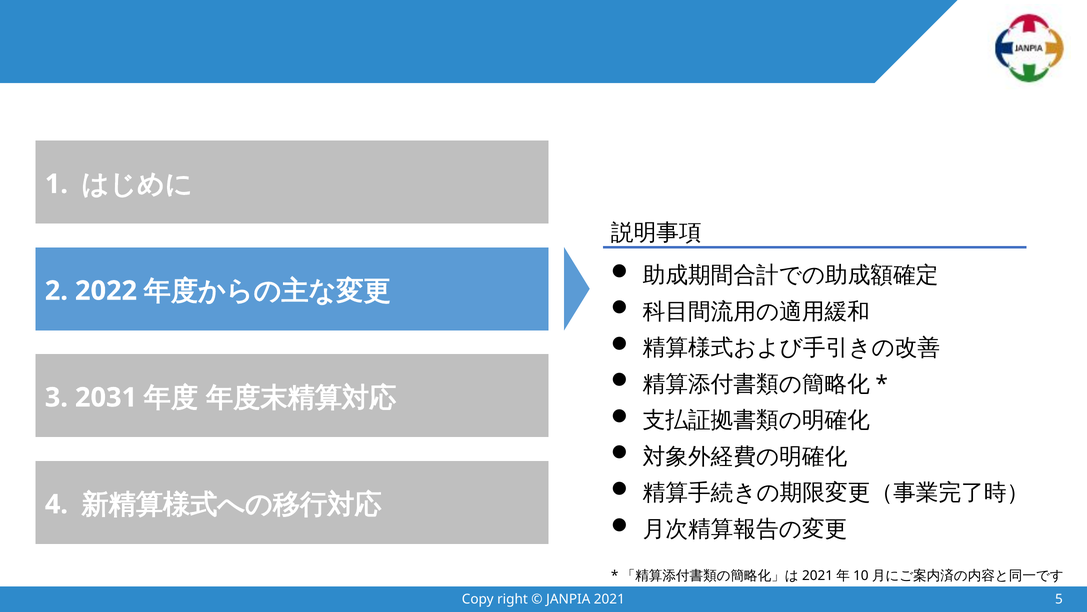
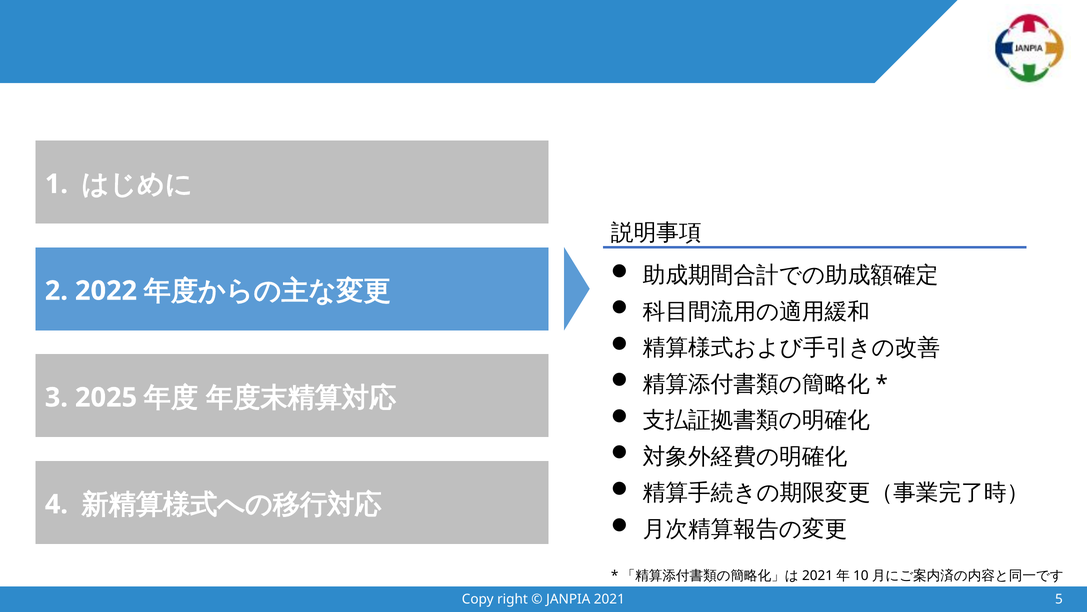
2031: 2031 -> 2025 (106, 397)
